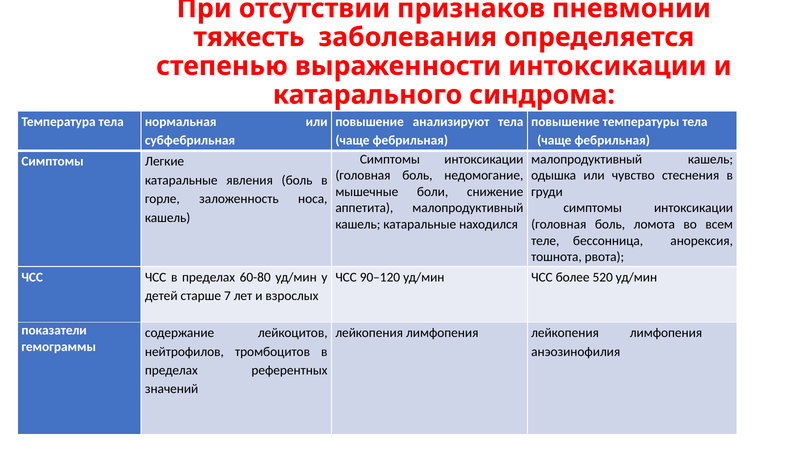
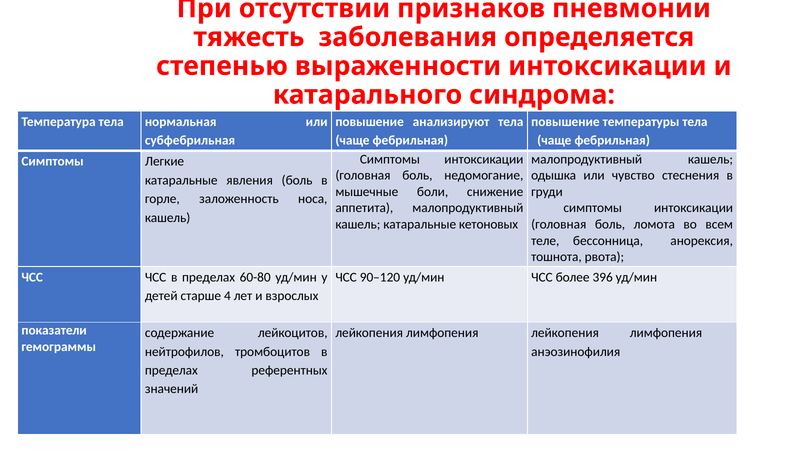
находился: находился -> кетоновых (489, 225)
520: 520 -> 396 (603, 278)
7: 7 -> 4 (227, 296)
